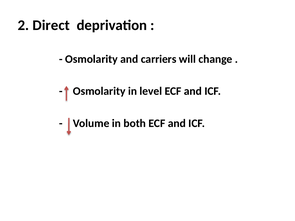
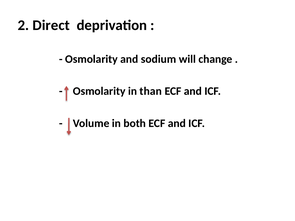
carriers: carriers -> sodium (159, 59)
level: level -> than (151, 91)
